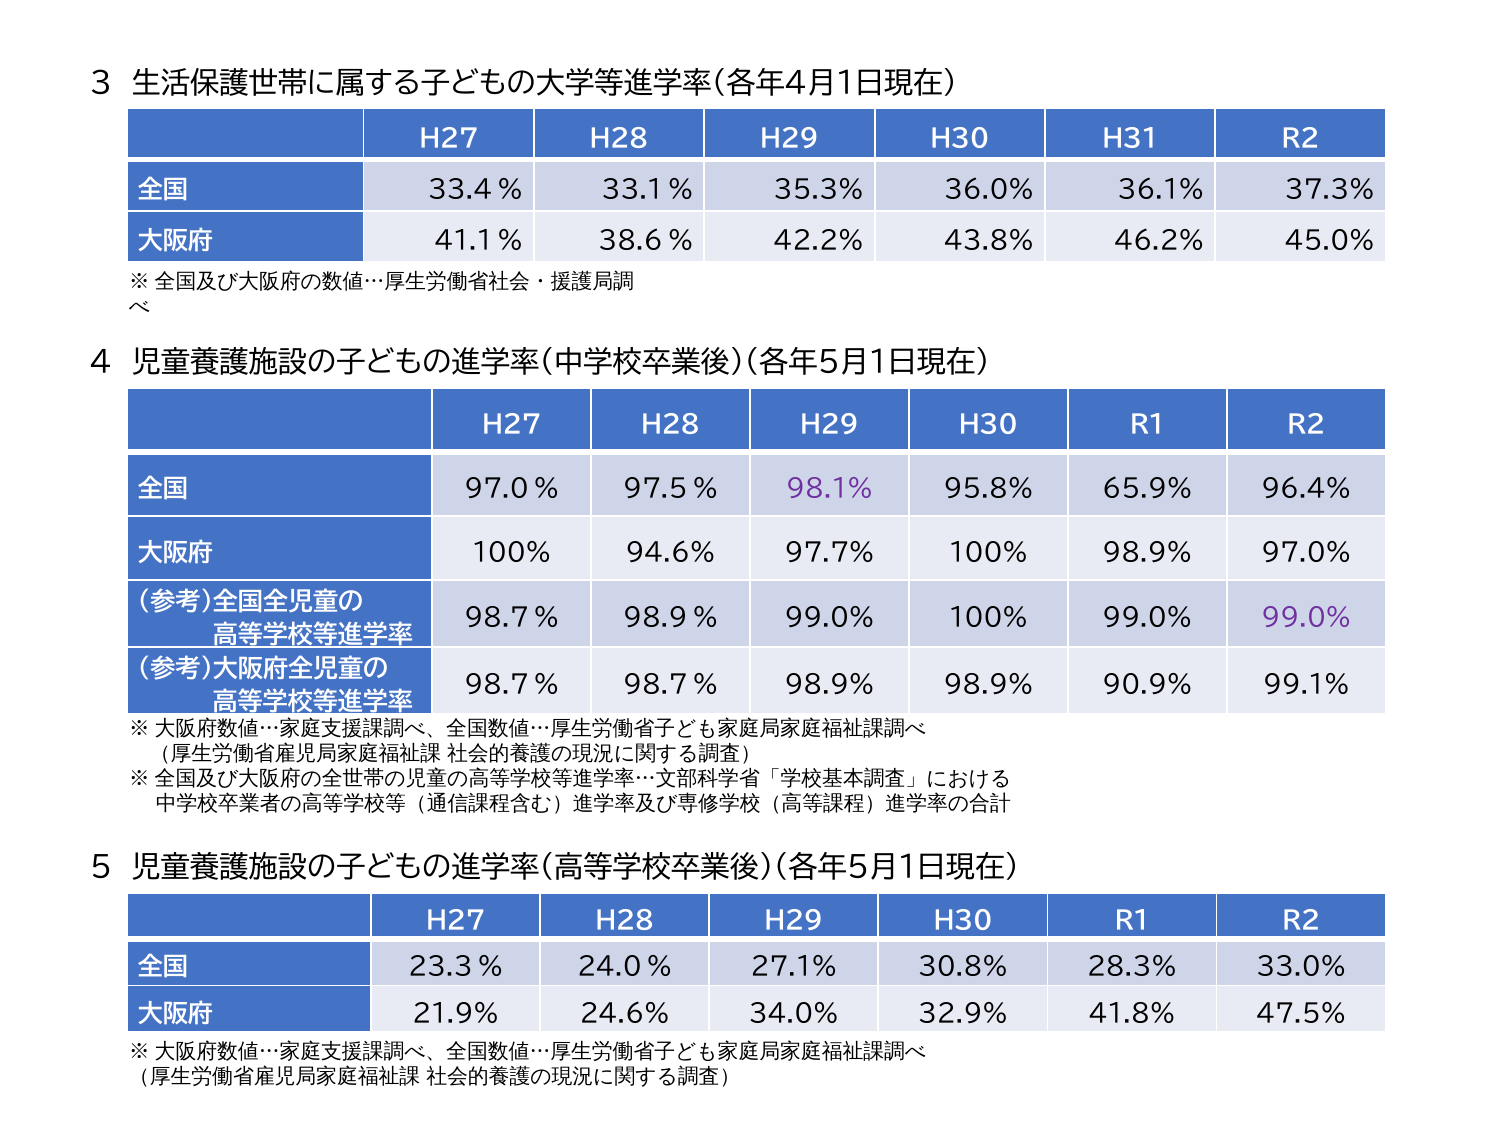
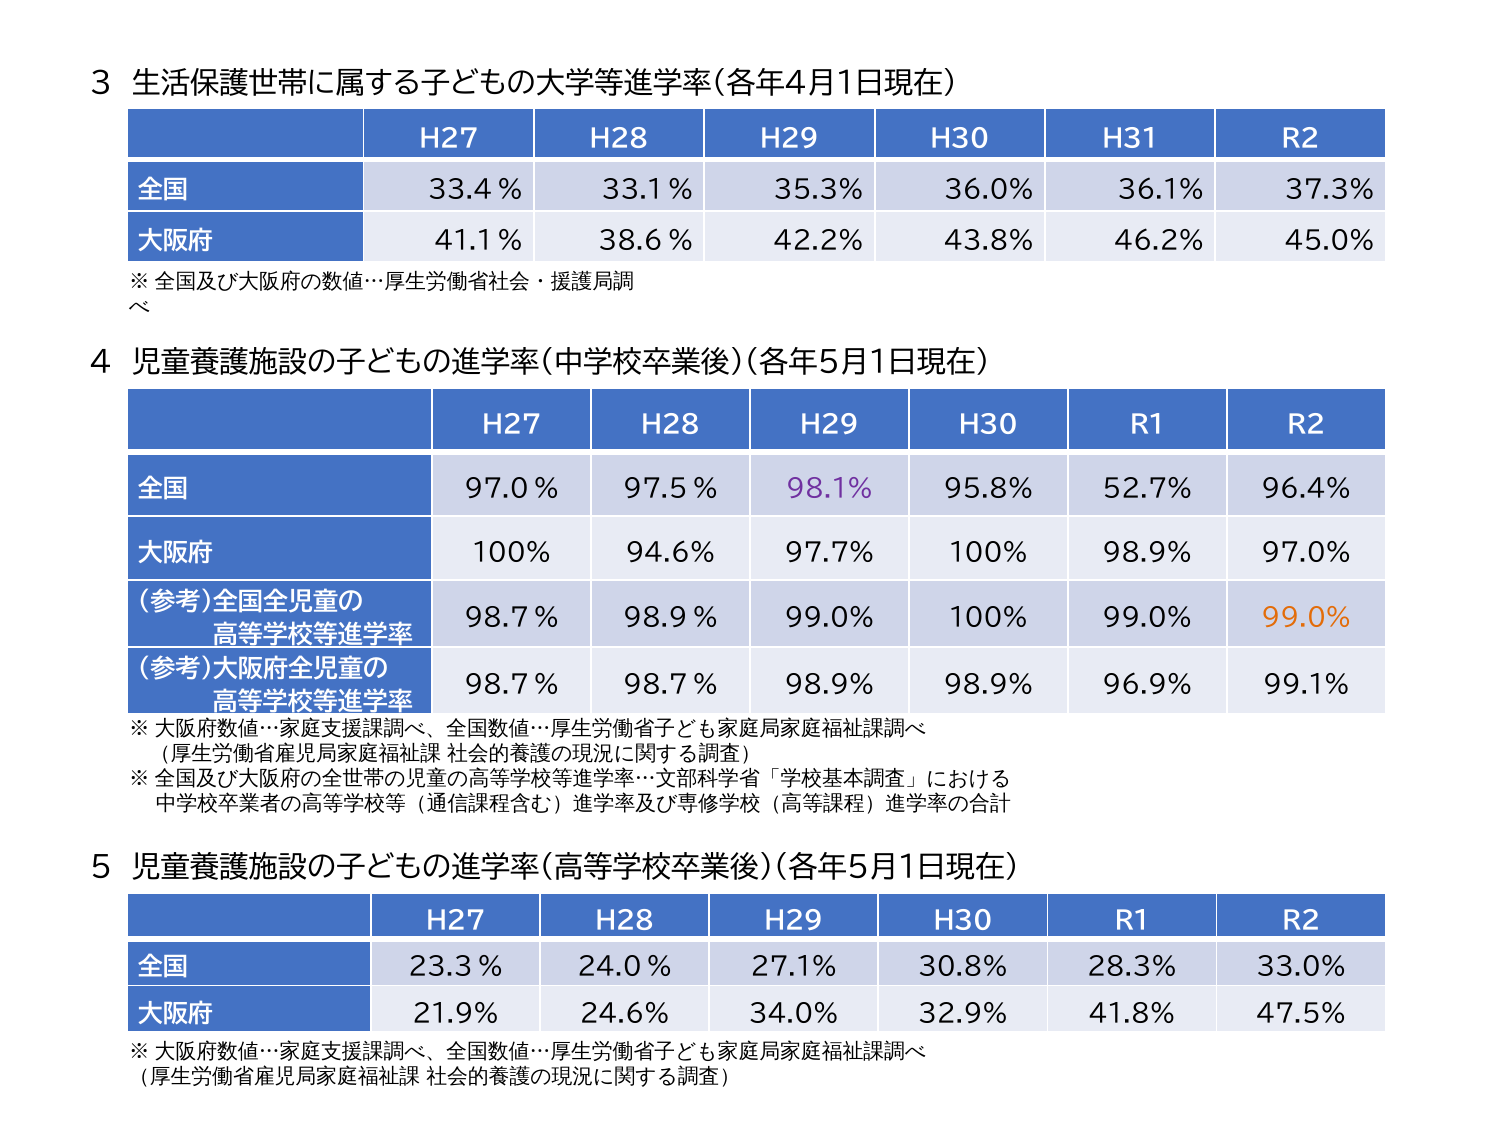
65.9%: 65.9% -> 52.7% (1147, 490)
99.0% colour: purple -> orange (1306, 619)
90.9%: 90.9% -> 96.9% (1147, 686)
